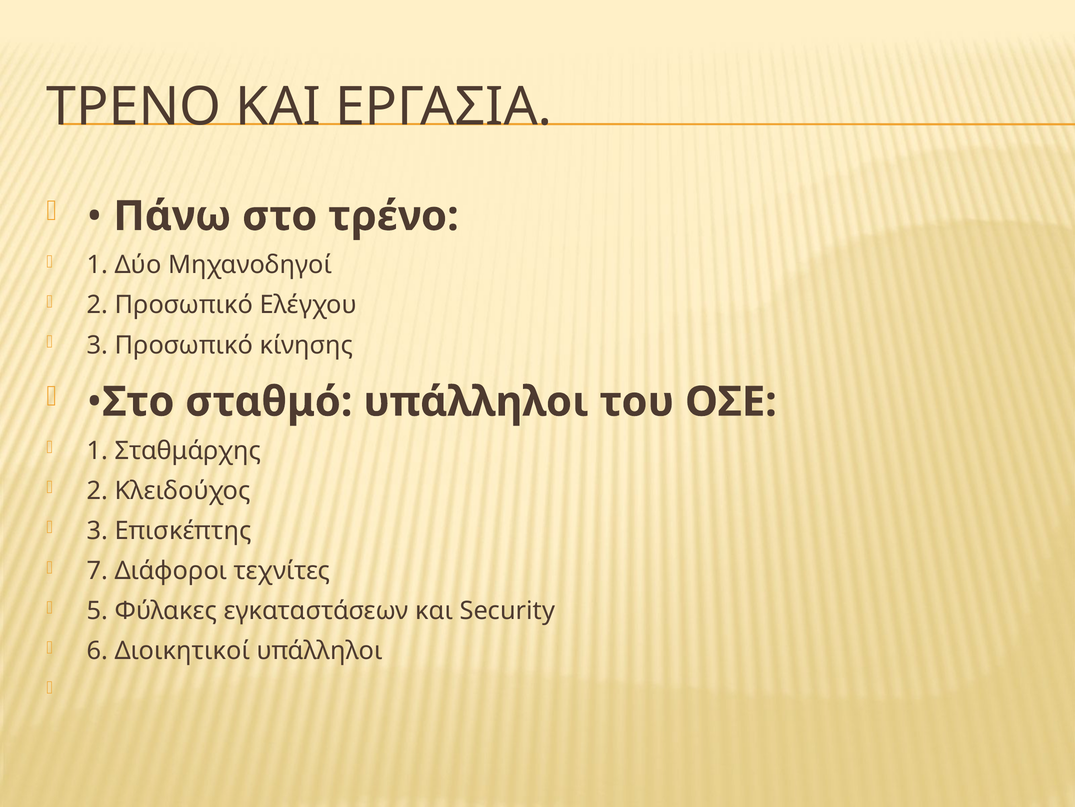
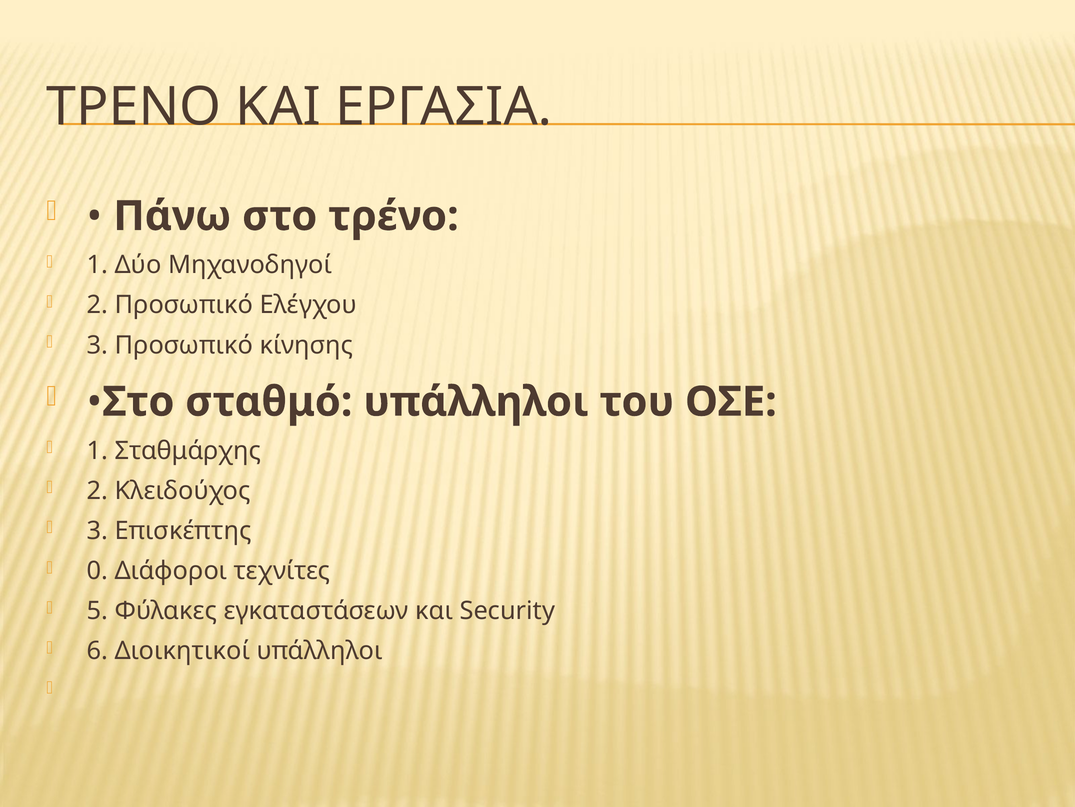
7: 7 -> 0 (97, 570)
